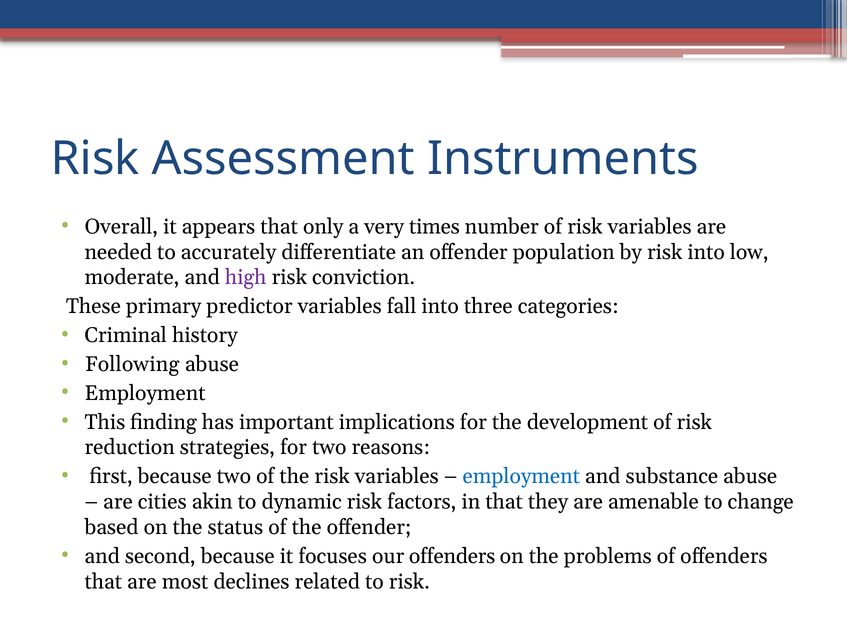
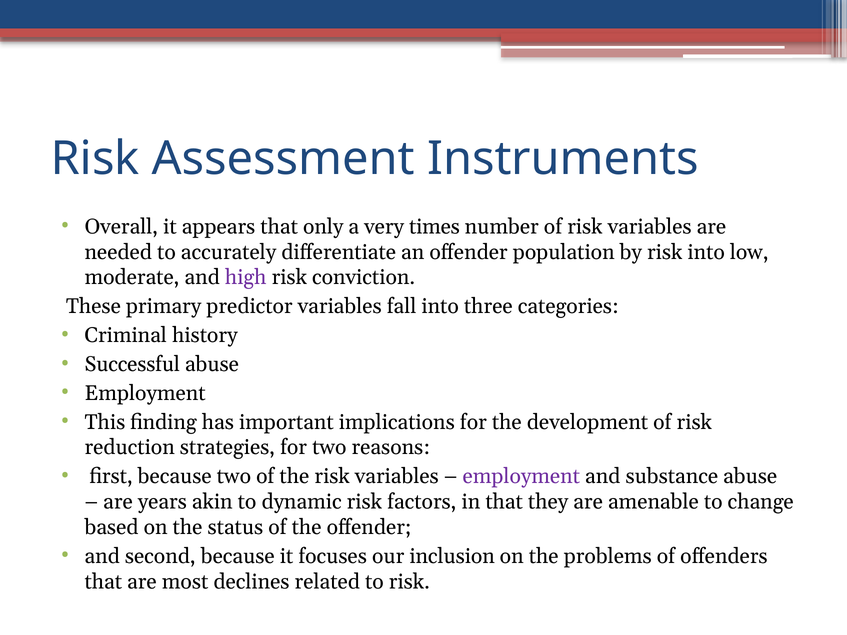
Following: Following -> Successful (132, 364)
employment colour: blue -> purple (521, 477)
cities: cities -> years (162, 502)
our offenders: offenders -> inclusion (452, 556)
